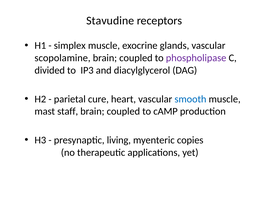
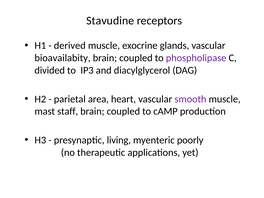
simplex: simplex -> derived (70, 46)
scopolamine: scopolamine -> bioavailabity (63, 58)
cure: cure -> area (98, 99)
smooth colour: blue -> purple (190, 99)
copies: copies -> poorly (190, 140)
